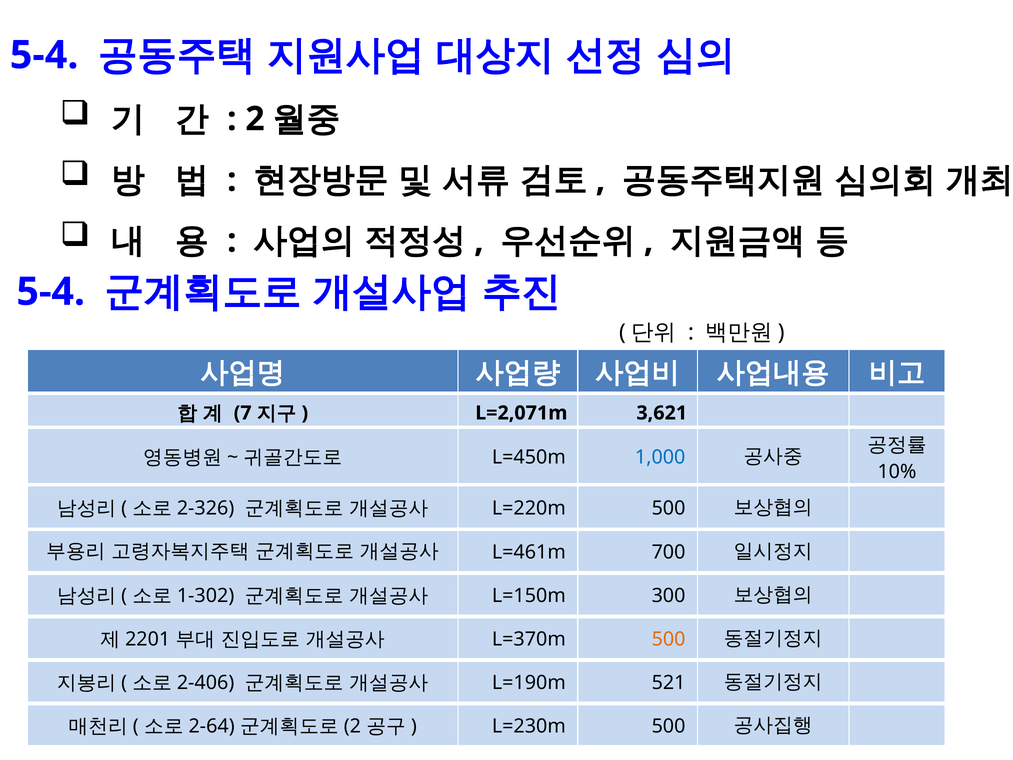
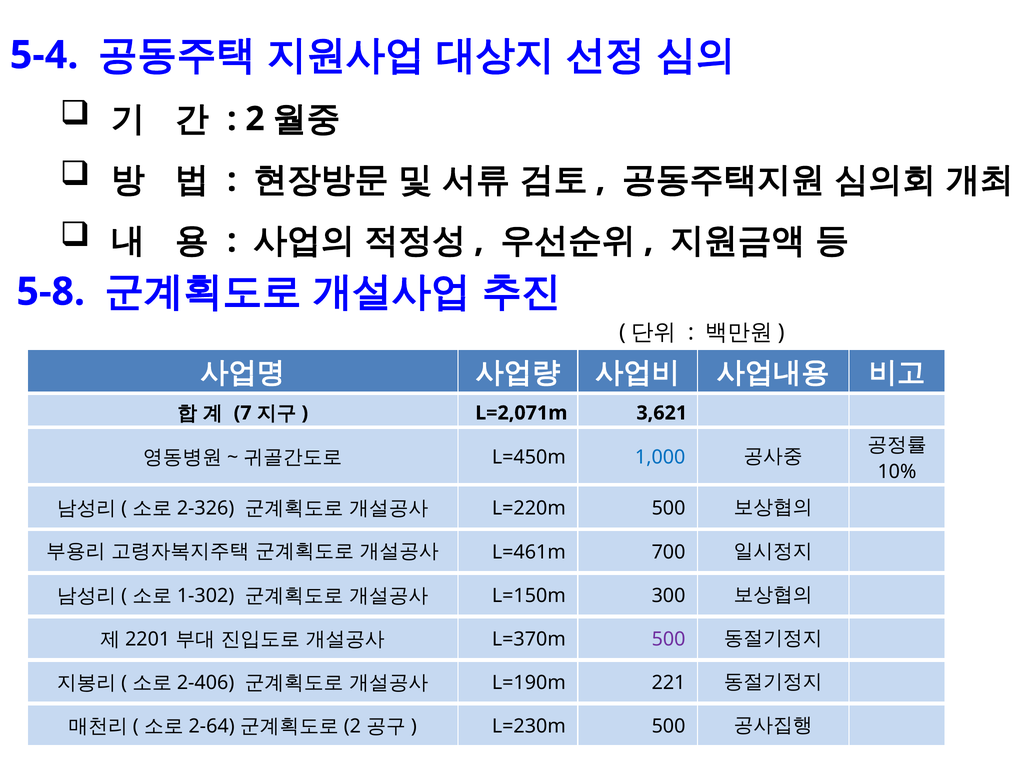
5-4: 5-4 -> 5-8 (51, 292)
500 colour: orange -> purple (669, 639)
521: 521 -> 221 (669, 683)
